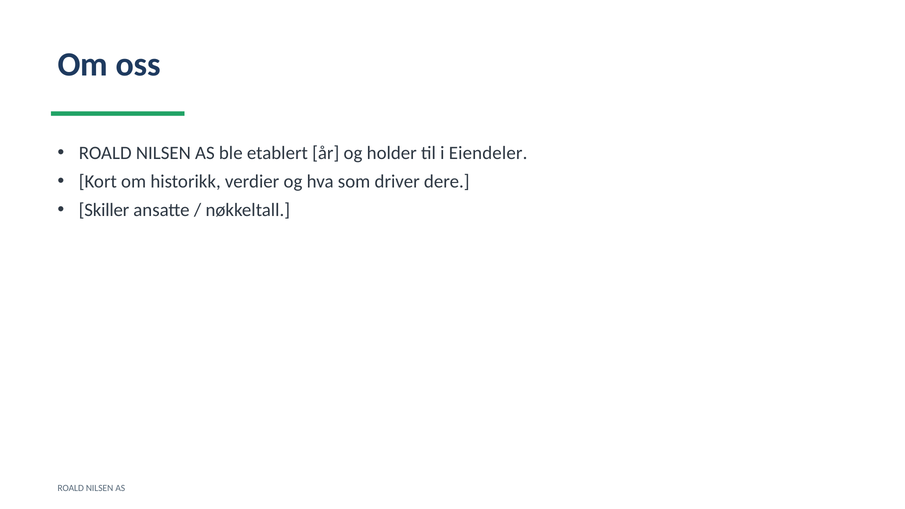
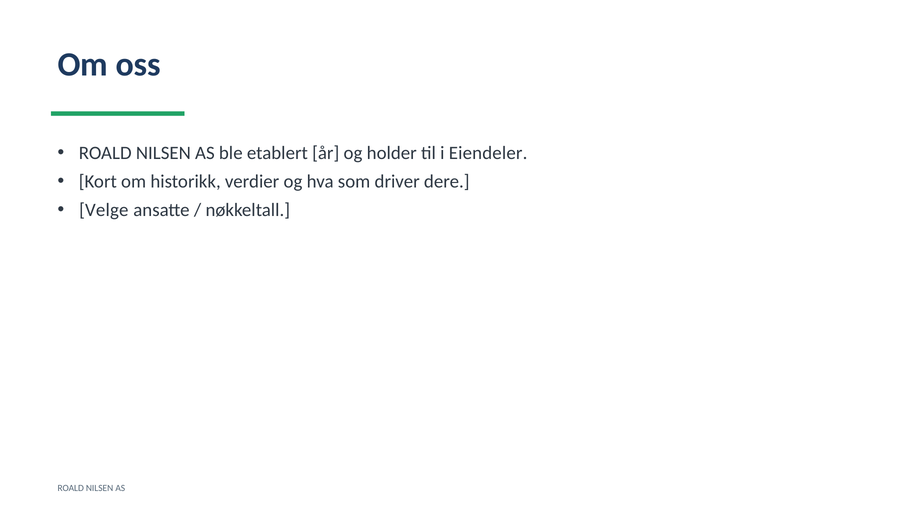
Skiller: Skiller -> Velge (104, 210)
